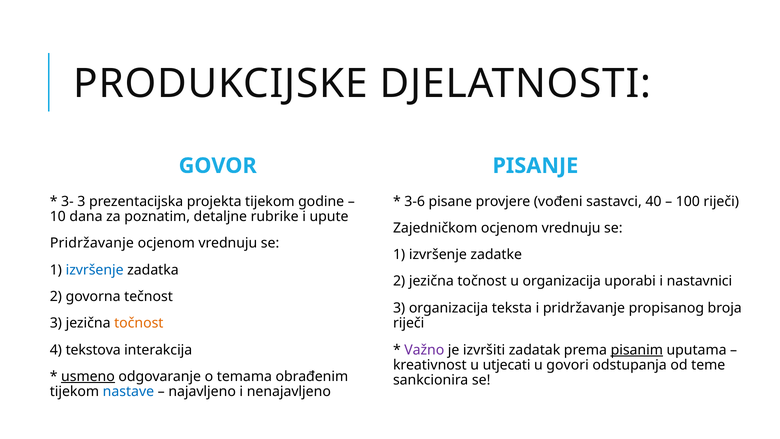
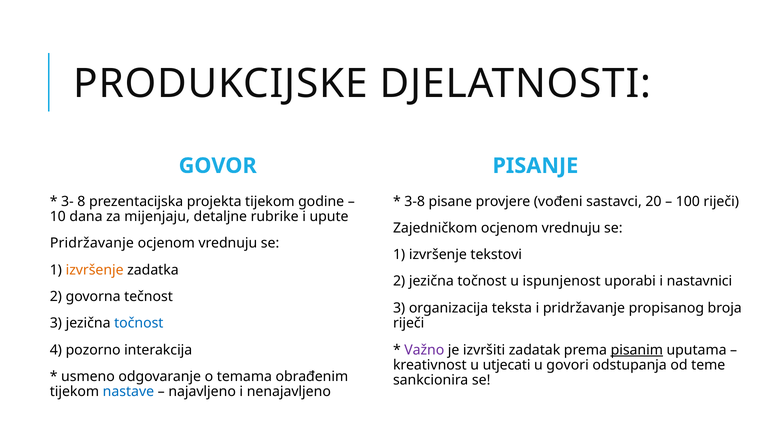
3- 3: 3 -> 8 (81, 201)
3-6: 3-6 -> 3-8 (415, 201)
40: 40 -> 20 (653, 201)
poznatim: poznatim -> mijenjaju (157, 217)
zadatke: zadatke -> tekstovi (496, 255)
izvršenje colour: blue -> orange (95, 270)
u organizacija: organizacija -> ispunjenost (562, 281)
točnost colour: orange -> blue (139, 323)
tekstova: tekstova -> pozorno (93, 350)
usmeno underline: present -> none (88, 376)
